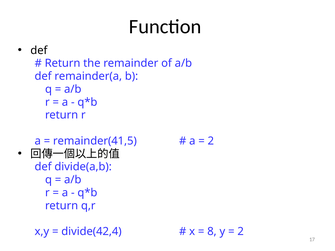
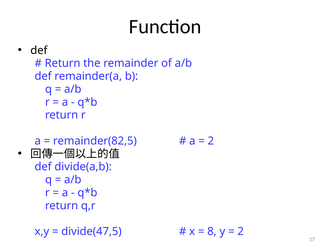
remainder(41,5: remainder(41,5 -> remainder(82,5 (95, 141)
divide(42,4: divide(42,4 -> divide(47,5 (91, 232)
